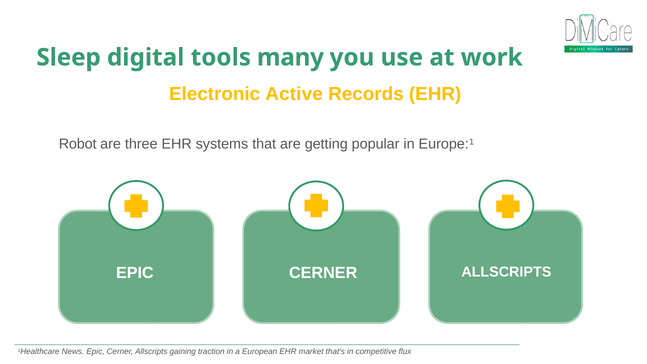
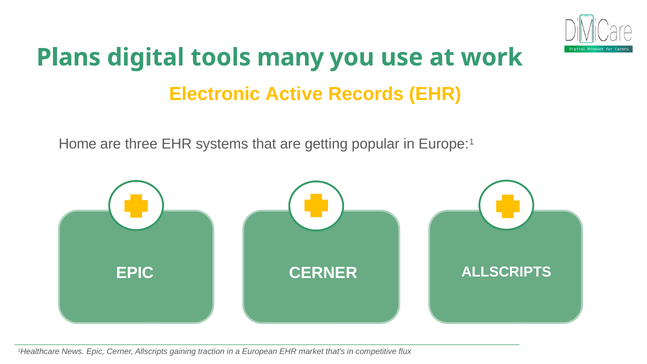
Sleep: Sleep -> Plans (69, 57)
Robot: Robot -> Home (78, 144)
